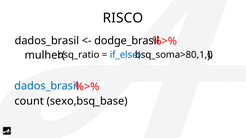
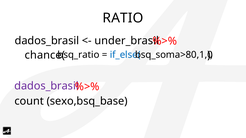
RISCO: RISCO -> RATIO (123, 18)
dodge_brasil: dodge_brasil -> under_brasil (127, 41)
mulher(: mulher( -> chance( (45, 55)
dados_brasil colour: blue -> purple (46, 86)
